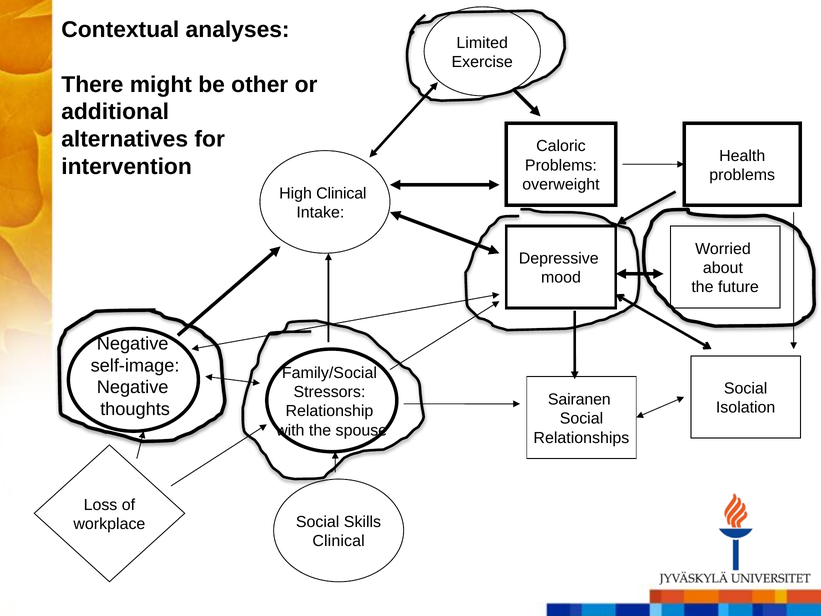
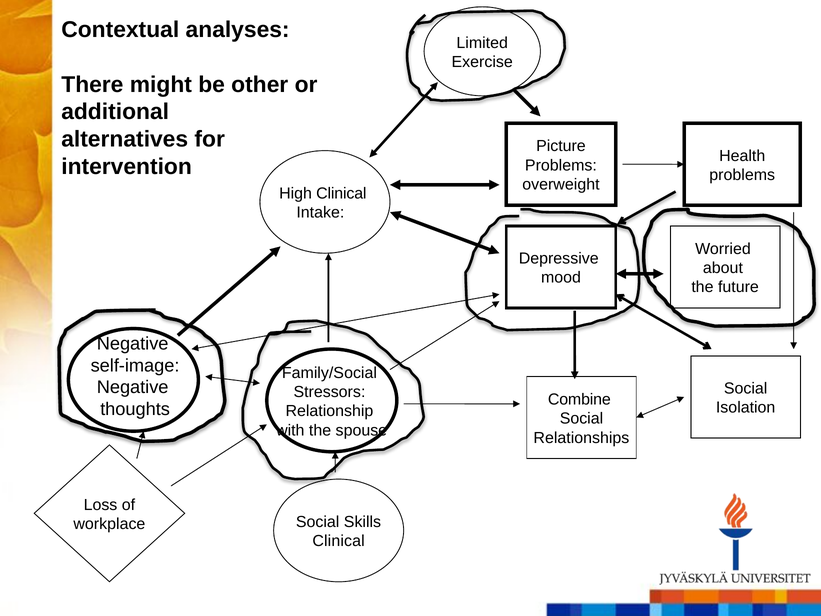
Caloric: Caloric -> Picture (561, 146)
Sairanen: Sairanen -> Combine (579, 399)
